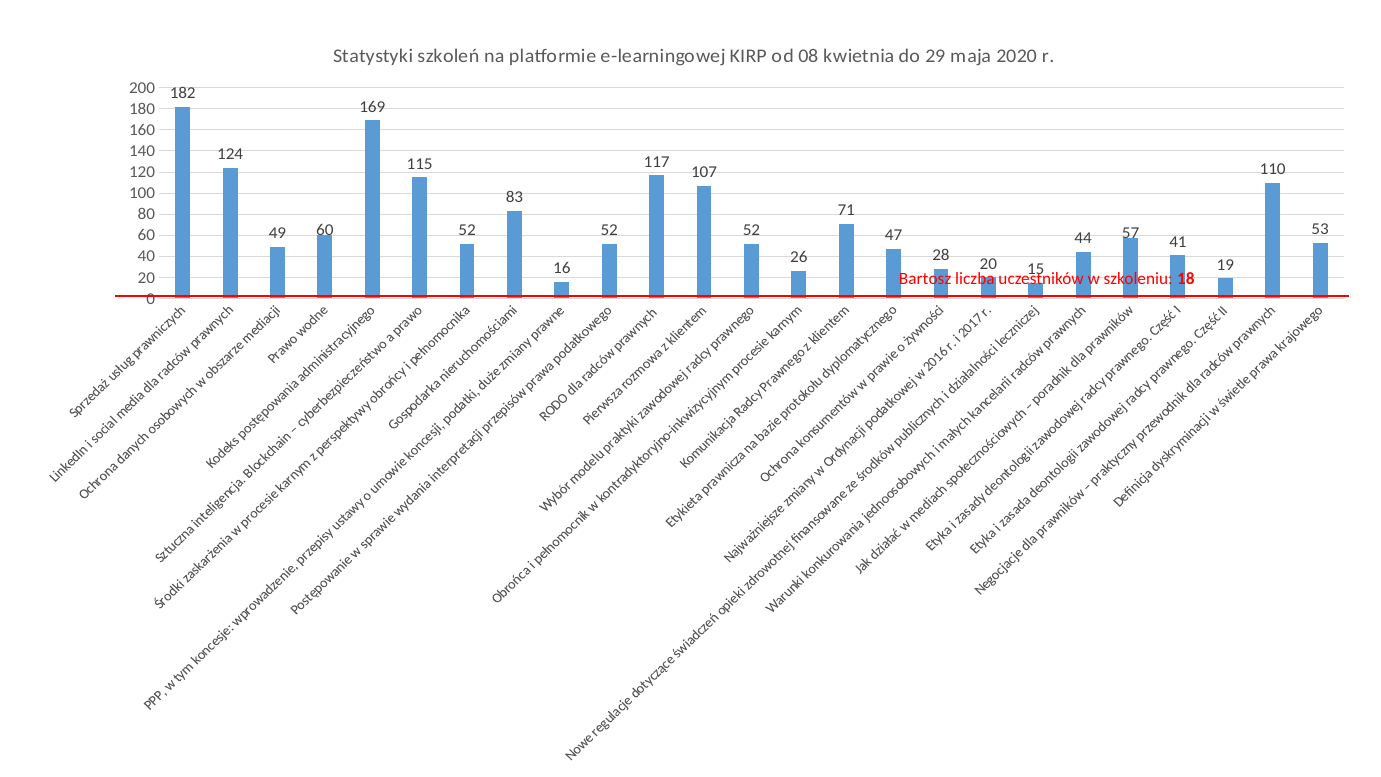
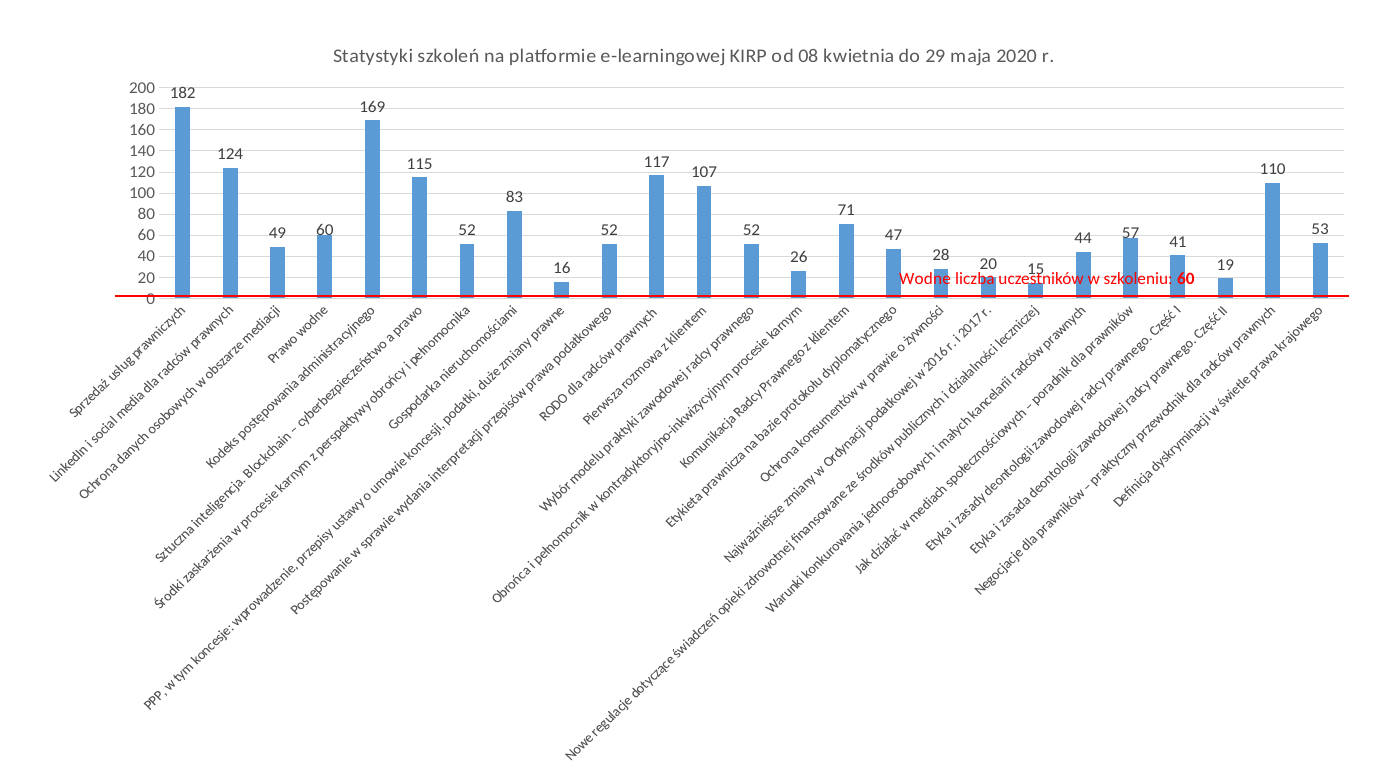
Bartosz: Bartosz -> Wodne (925, 279)
szkoleniu 18: 18 -> 60 (1186, 279)
